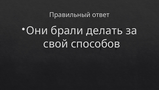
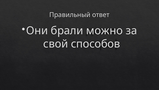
делать: делать -> можно (104, 31)
